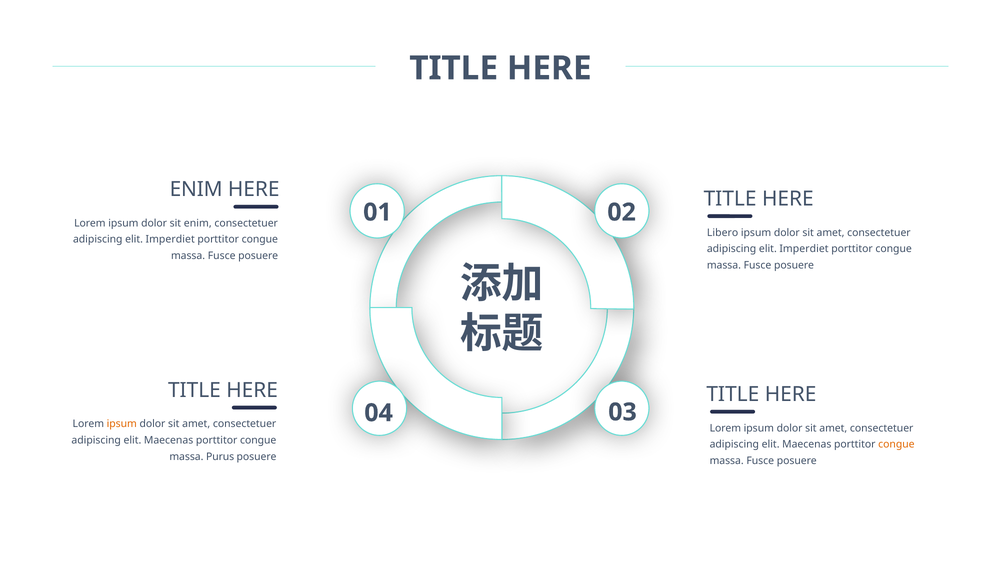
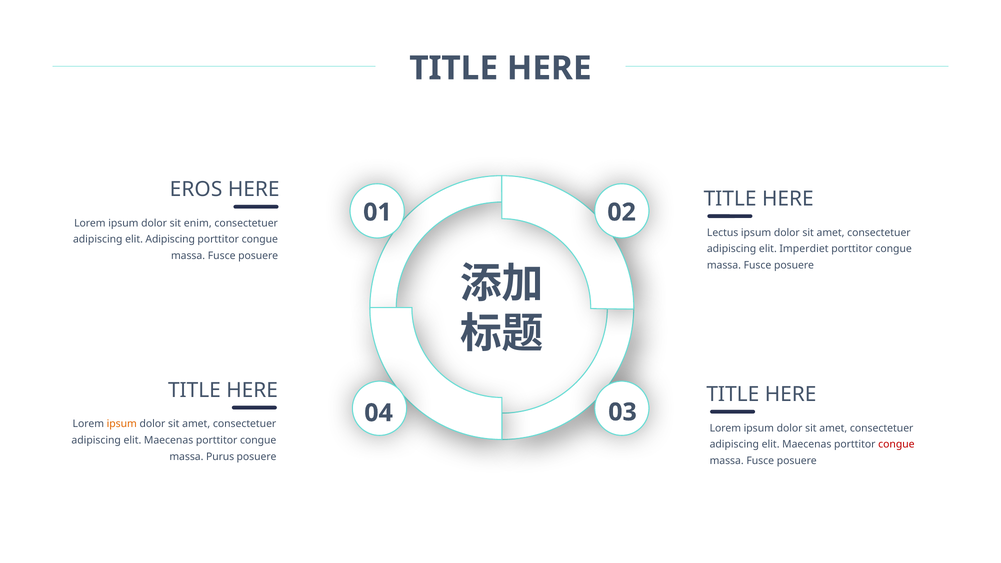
ENIM: ENIM -> EROS (196, 190)
Libero: Libero -> Lectus (723, 233)
Imperdiet: Imperdiet -> Adipiscing (170, 240)
congue colour: orange -> red (896, 444)
